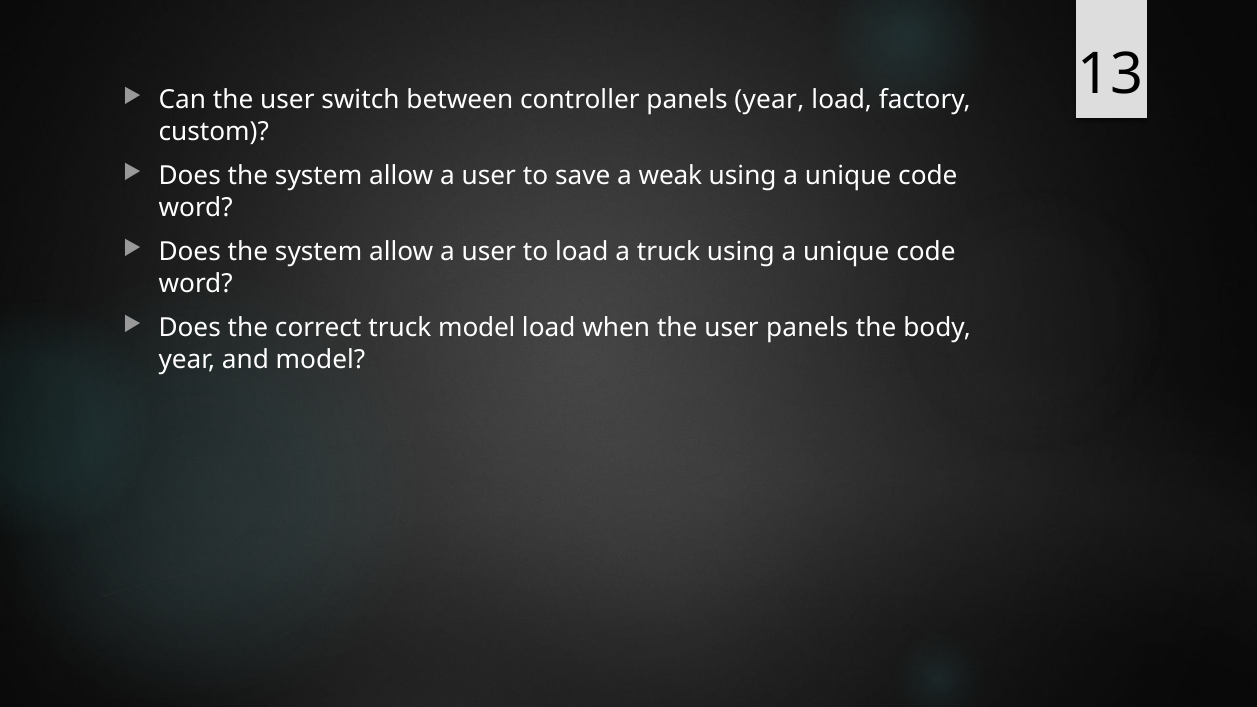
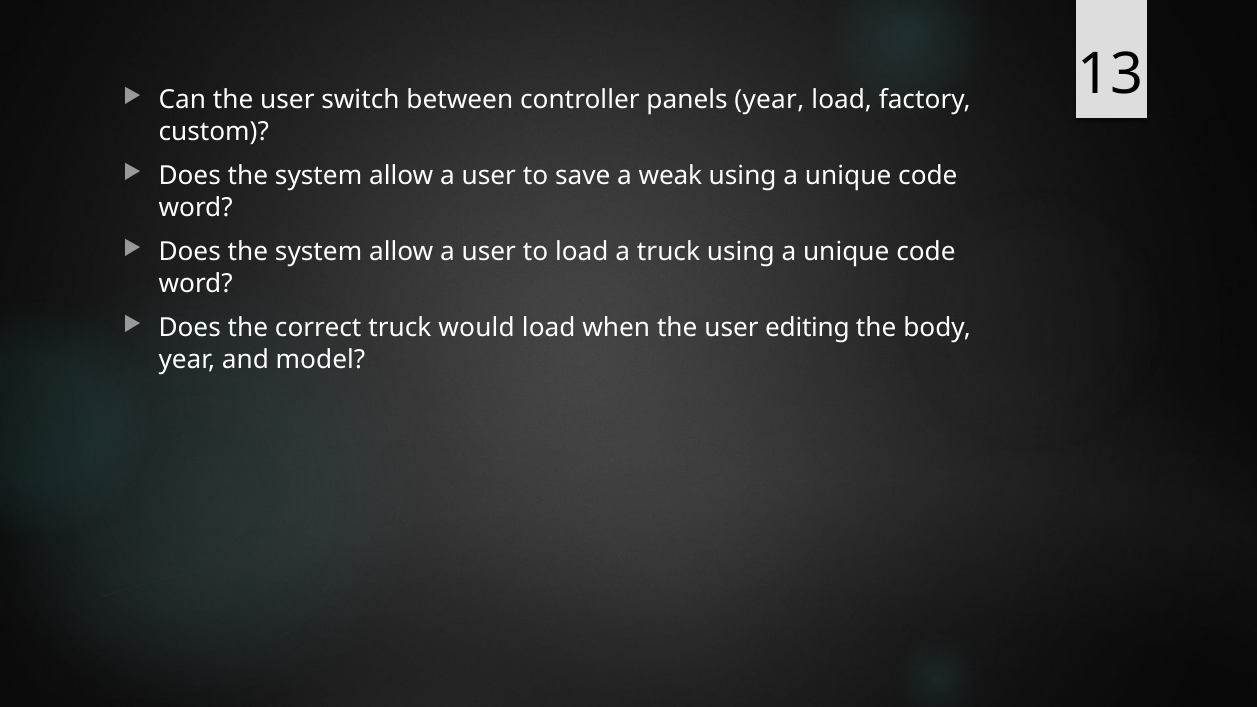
truck model: model -> would (477, 328)
user panels: panels -> editing (807, 328)
